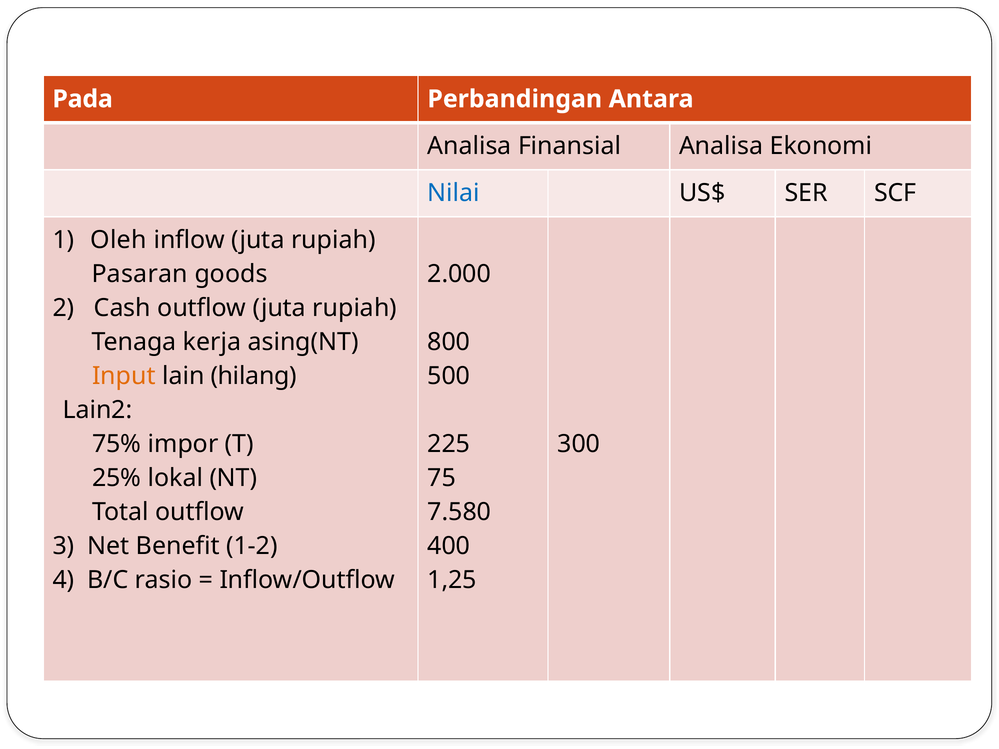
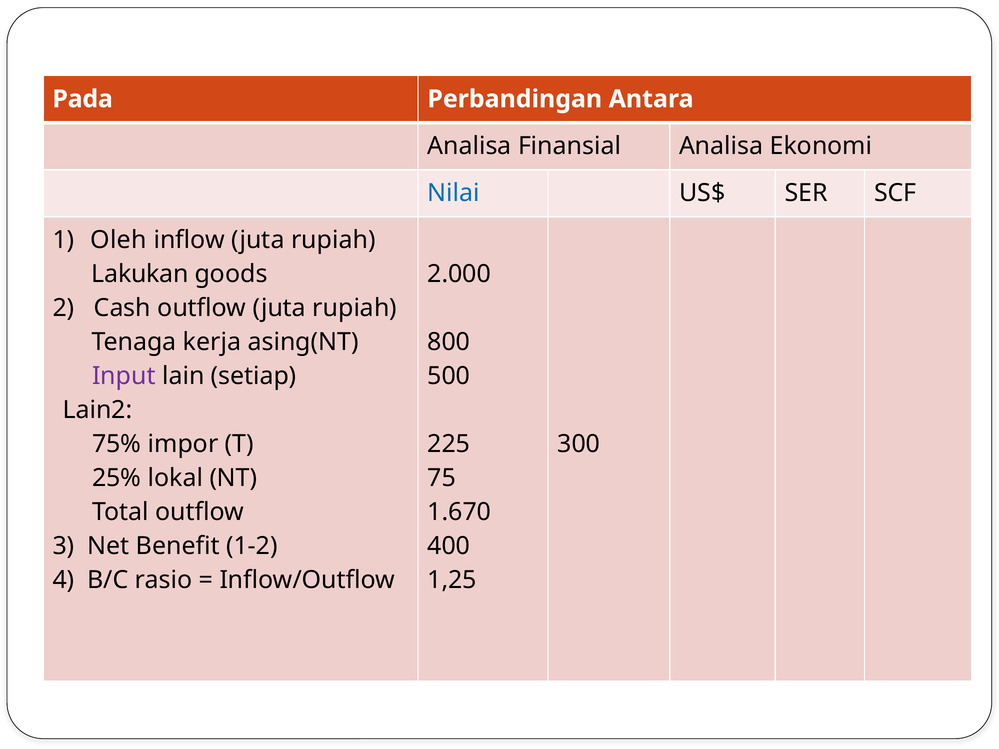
Pasaran: Pasaran -> Lakukan (140, 274)
Input colour: orange -> purple (124, 376)
hilang: hilang -> setiap (254, 376)
7.580: 7.580 -> 1.670 (459, 512)
